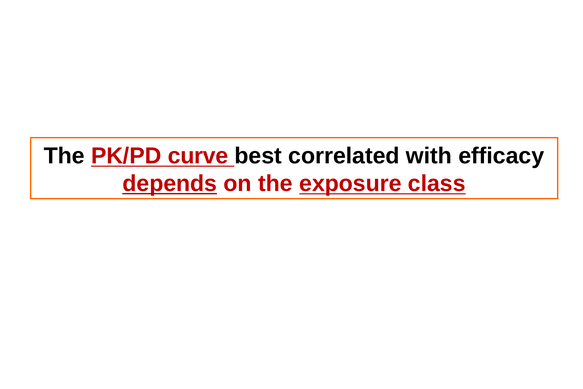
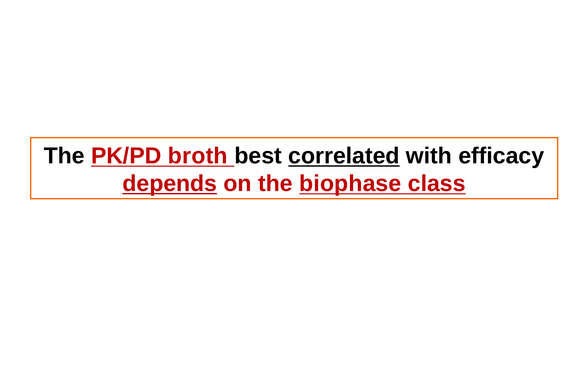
curve: curve -> broth (198, 156)
correlated underline: none -> present (344, 156)
exposure: exposure -> biophase (350, 184)
